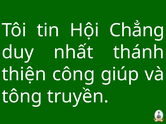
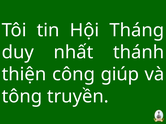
Chẳng: Chẳng -> Tháng (137, 30)
